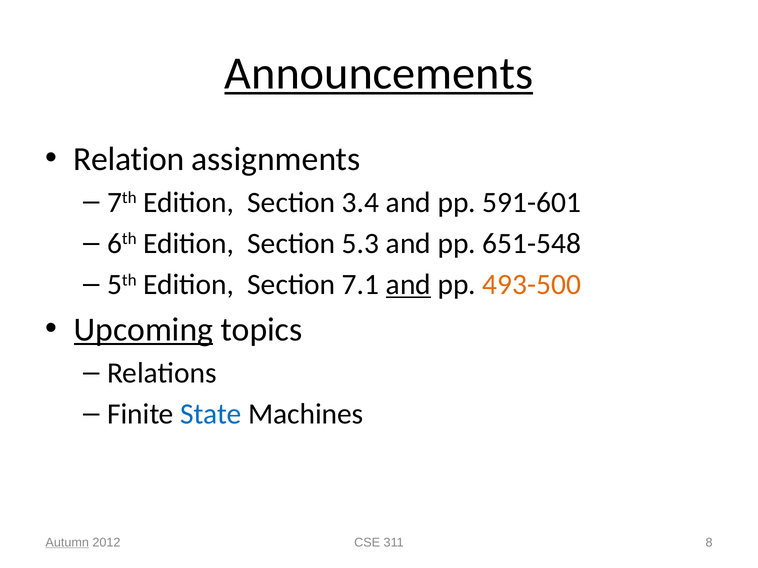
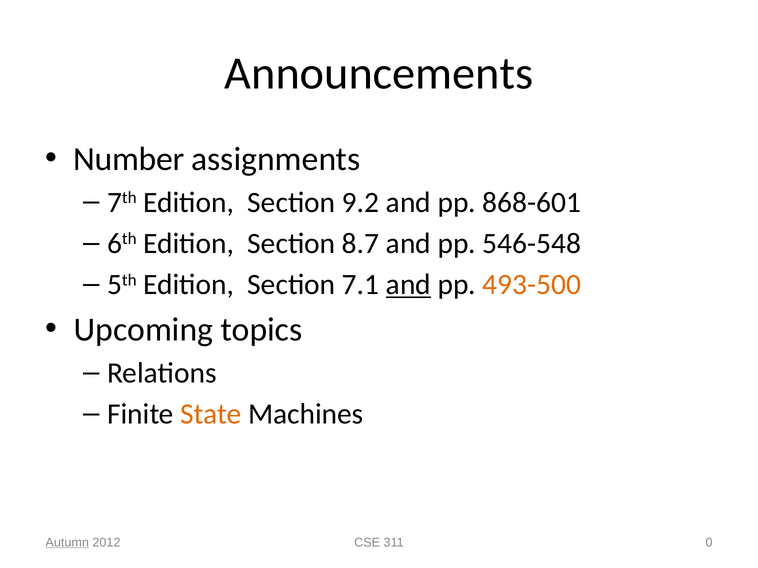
Announcements underline: present -> none (379, 73)
Relation: Relation -> Number (129, 159)
3.4: 3.4 -> 9.2 (361, 203)
591-601: 591-601 -> 868-601 (532, 203)
5.3: 5.3 -> 8.7 (361, 244)
651-548: 651-548 -> 546-548 (532, 244)
Upcoming underline: present -> none (144, 330)
State colour: blue -> orange (211, 415)
8: 8 -> 0 (709, 543)
